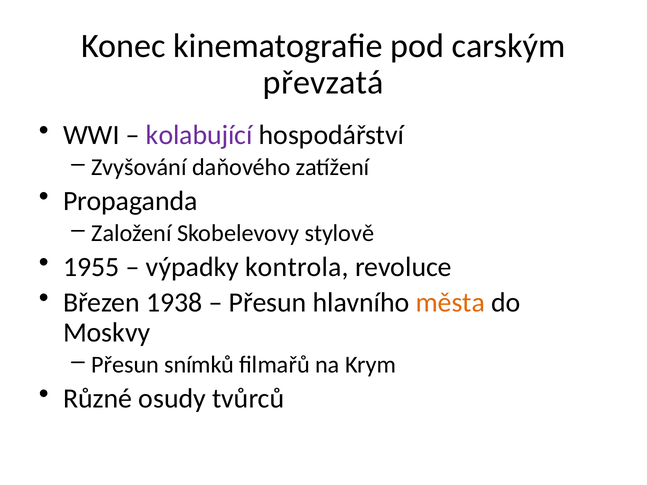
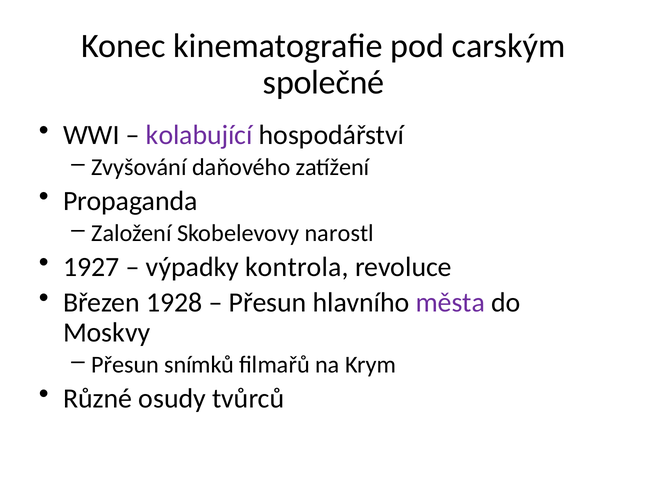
převzatá: převzatá -> společné (324, 83)
stylově: stylově -> narostl (339, 233)
1955: 1955 -> 1927 (91, 267)
1938: 1938 -> 1928 (174, 303)
města colour: orange -> purple (450, 303)
